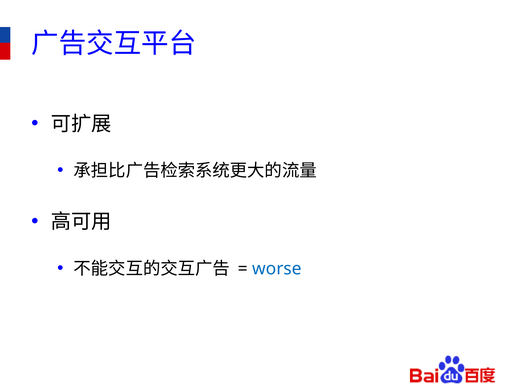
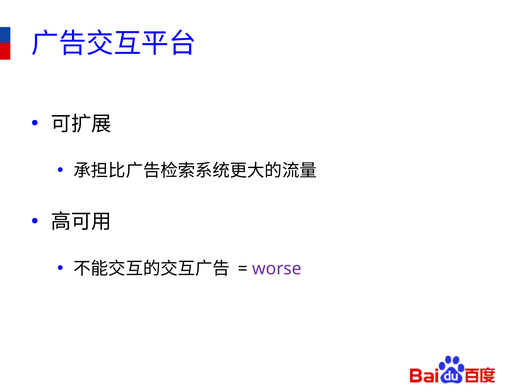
worse colour: blue -> purple (277, 268)
